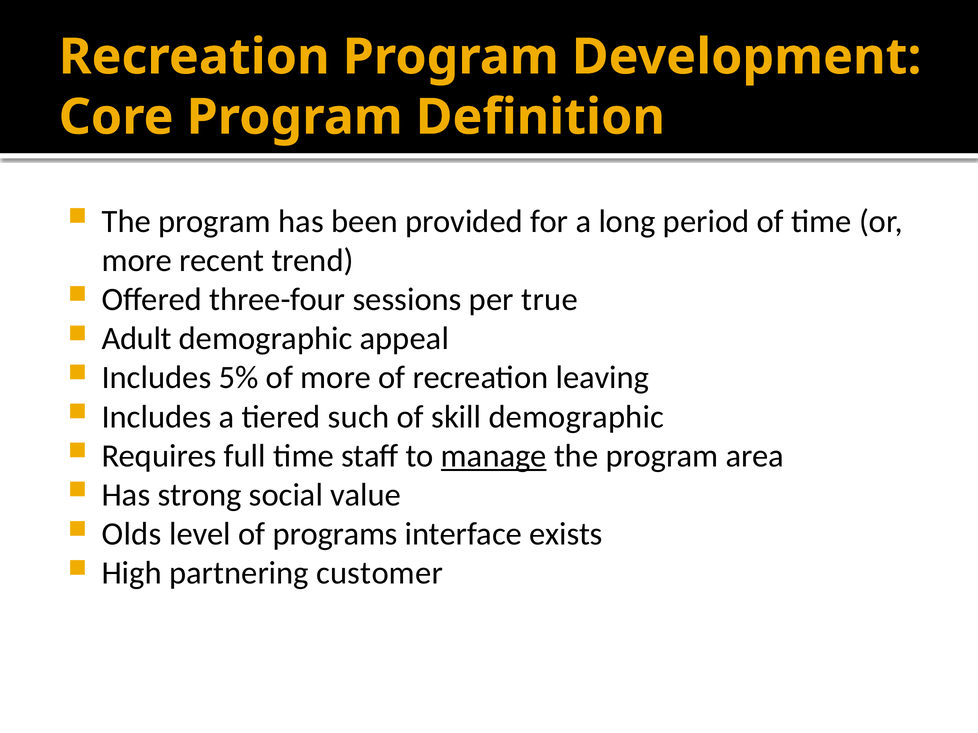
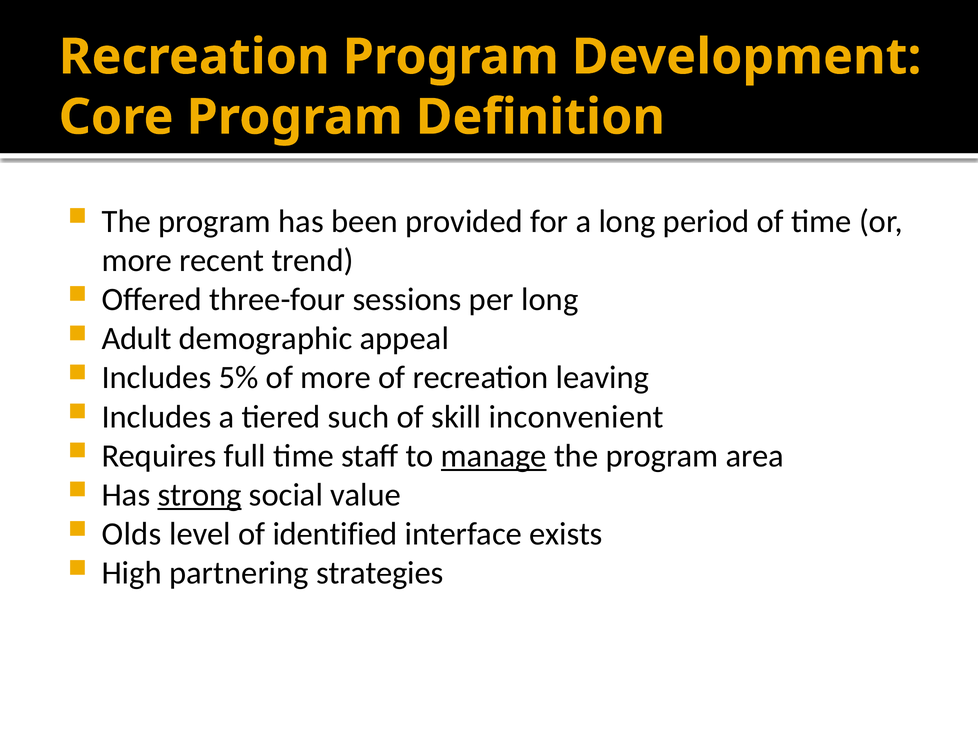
per true: true -> long (550, 300)
skill demographic: demographic -> inconvenient (576, 417)
strong underline: none -> present (200, 495)
programs: programs -> identified (335, 534)
customer: customer -> strategies (380, 574)
